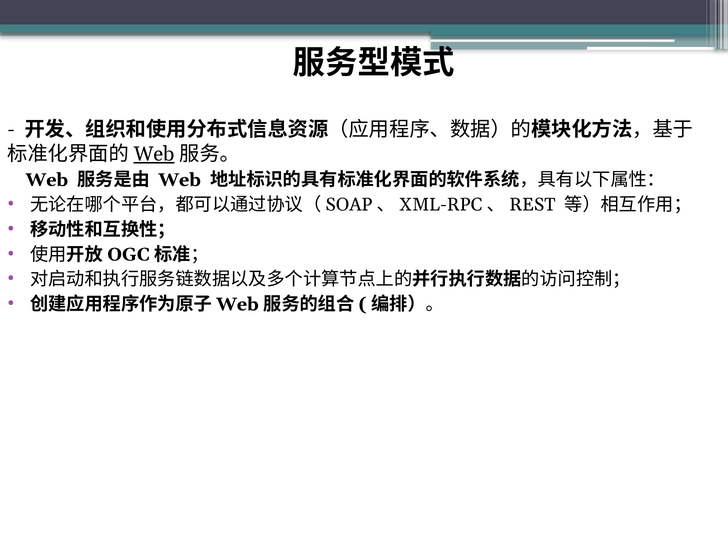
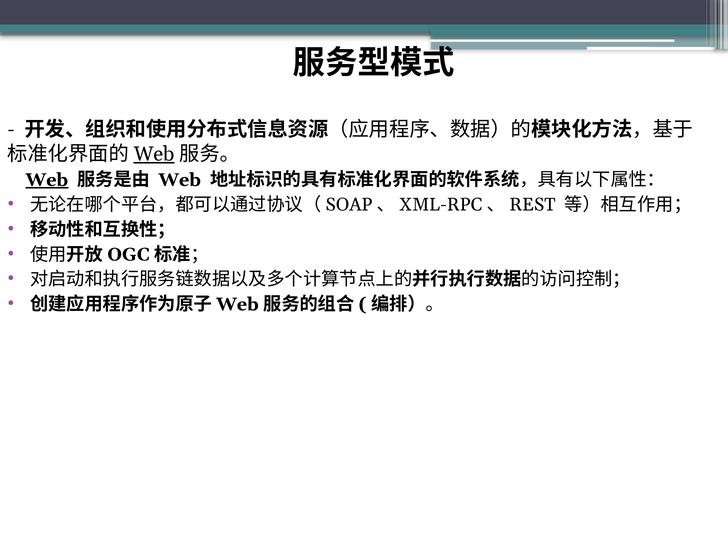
Web underline: none -> present (47, 180)
